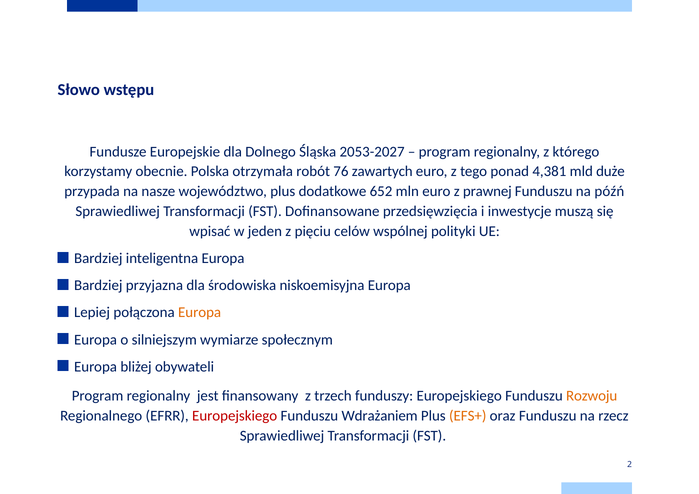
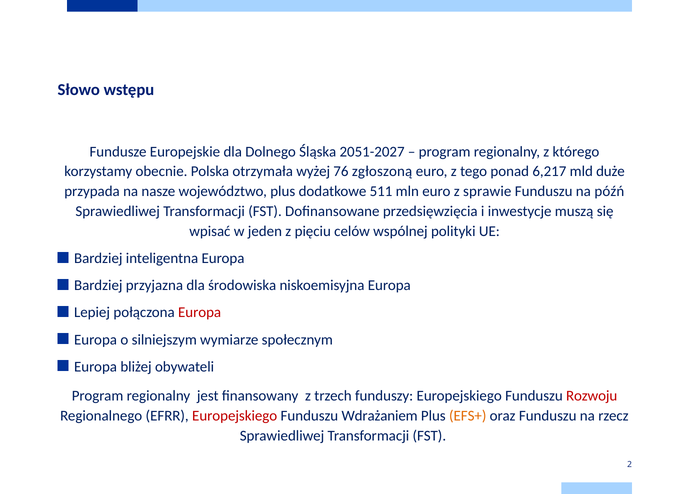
2053-2027: 2053-2027 -> 2051-2027 (372, 152)
robót: robót -> wyżej (313, 172)
zawartych: zawartych -> zgłoszoną (382, 172)
4,381: 4,381 -> 6,217 (549, 172)
652: 652 -> 511 (381, 192)
prawnej: prawnej -> sprawie (487, 192)
Europa colour: orange -> red (200, 313)
Rozwoju colour: orange -> red (592, 396)
